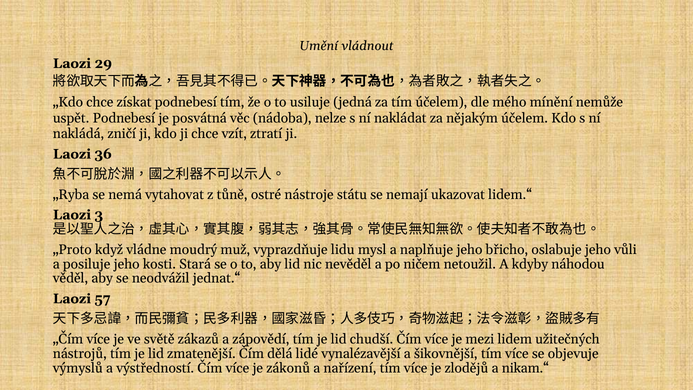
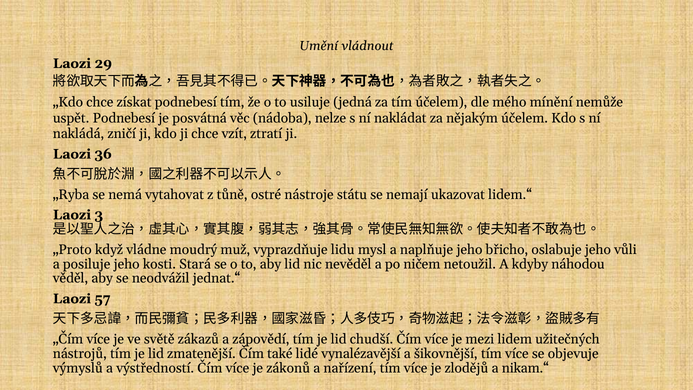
dělá: dělá -> také (280, 354)
